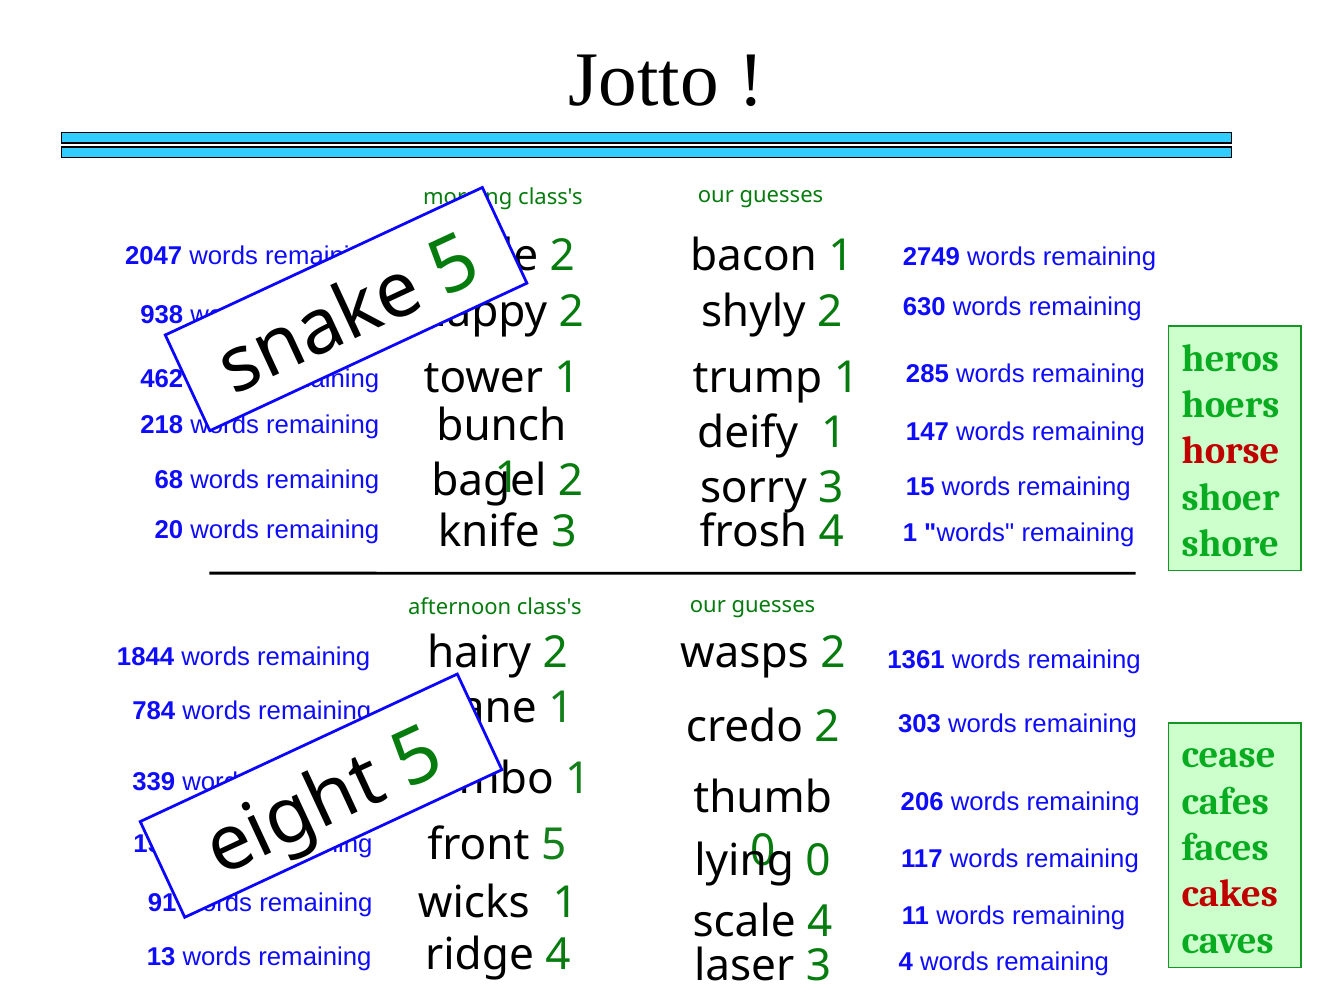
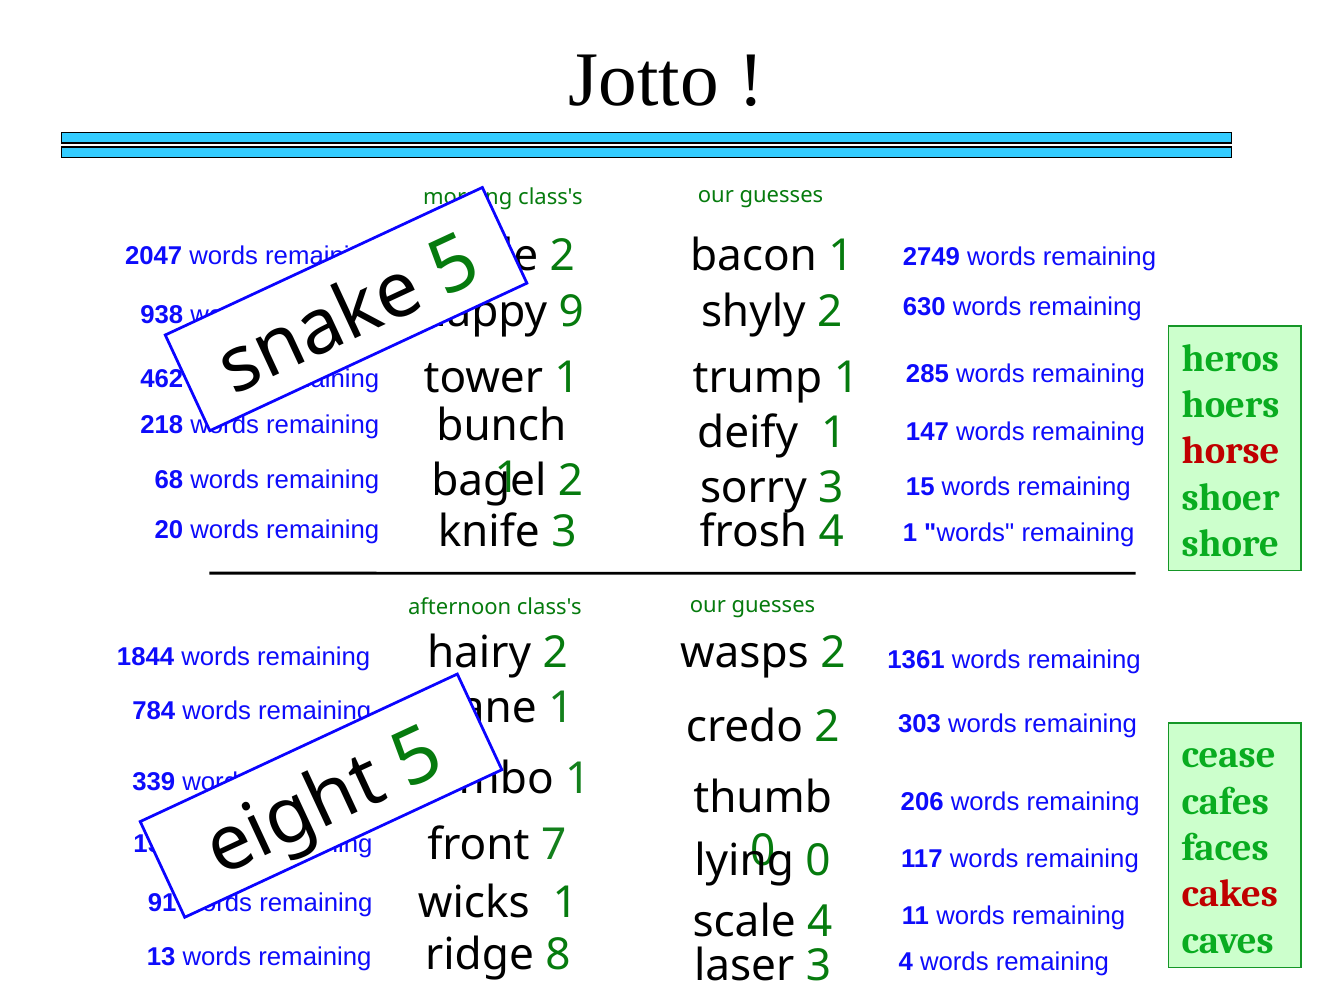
2: 2 -> 9 (571, 312)
5: 5 -> 7 (554, 846)
ridge 4: 4 -> 8 (558, 955)
